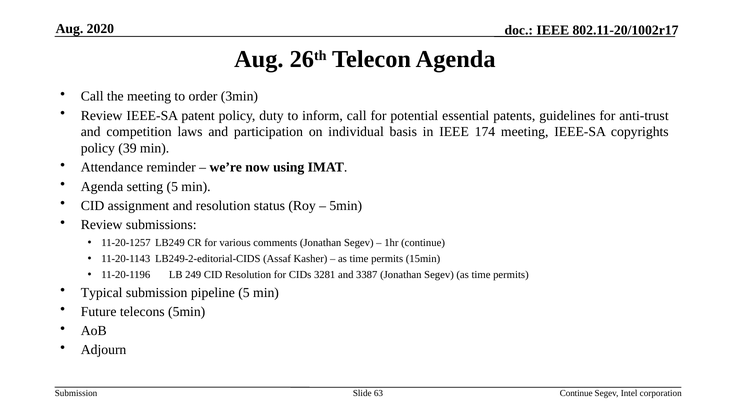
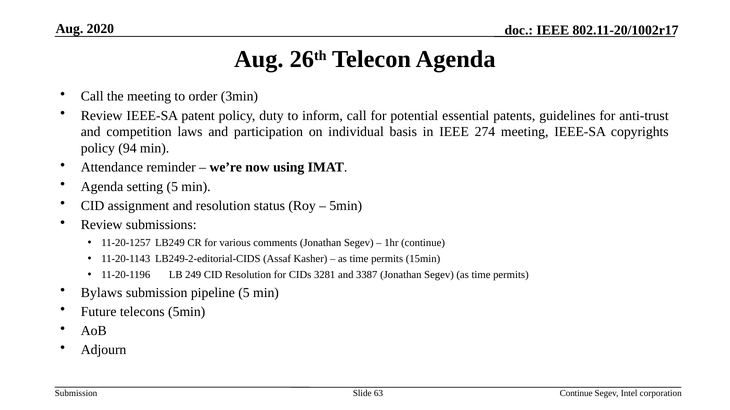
174: 174 -> 274 (485, 132)
39: 39 -> 94 (127, 149)
Typical: Typical -> Bylaws (102, 293)
